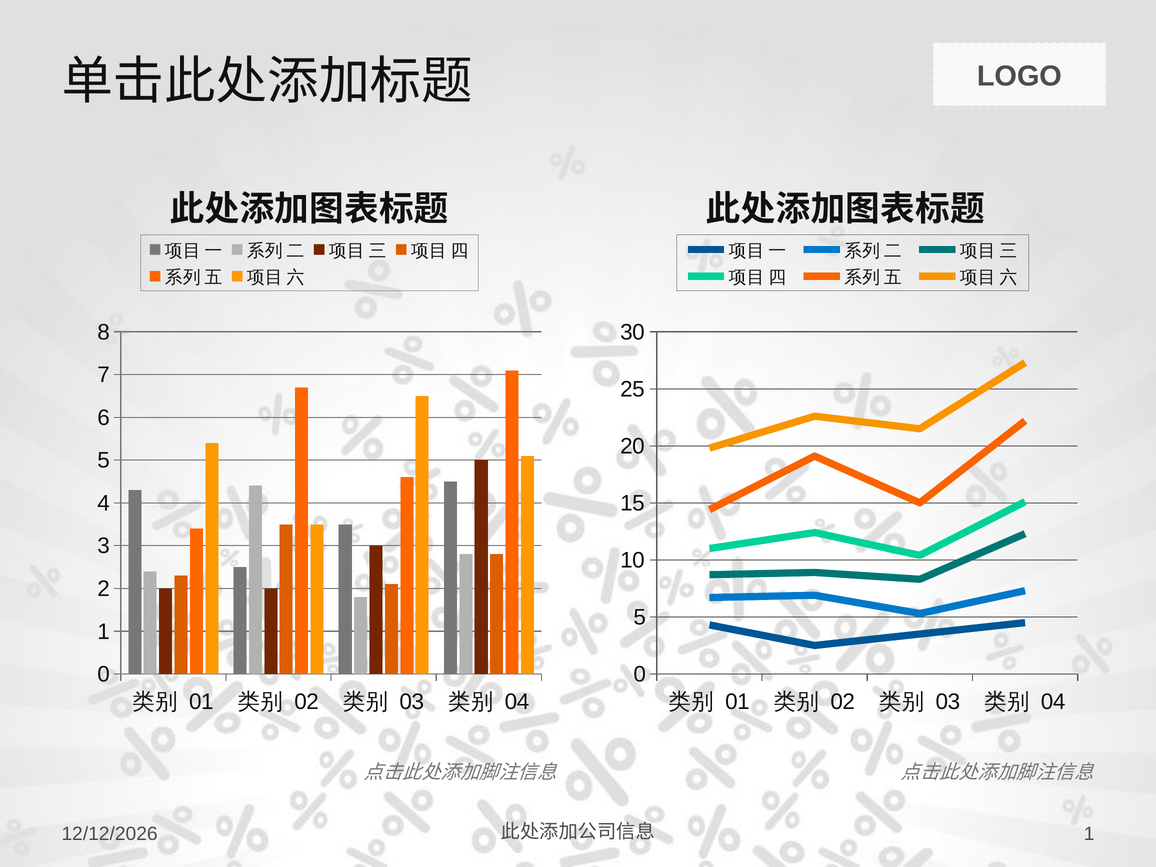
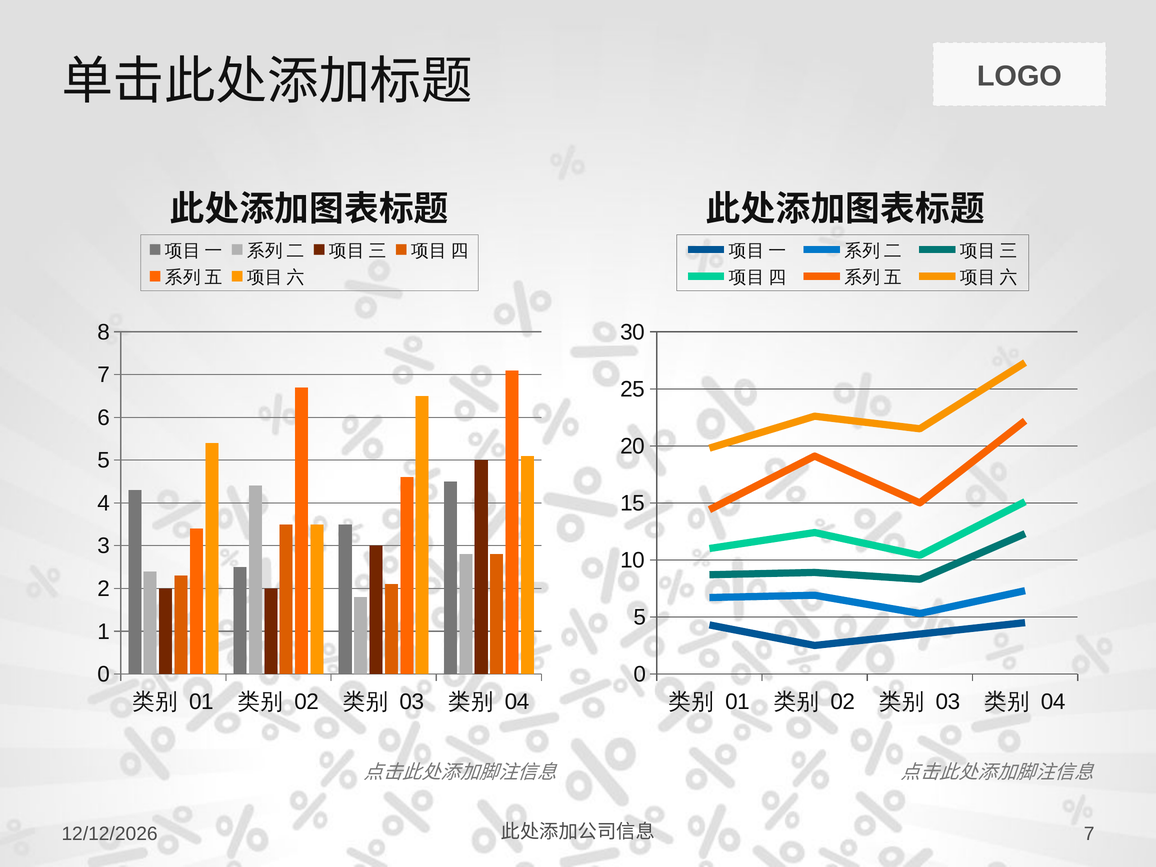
1: 1 -> 7 (1089, 834)
